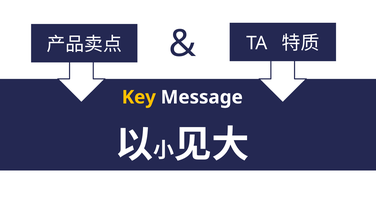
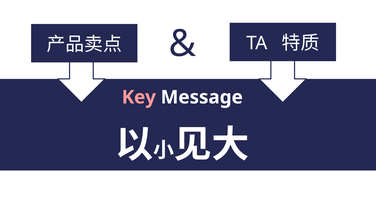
Key colour: yellow -> pink (139, 97)
